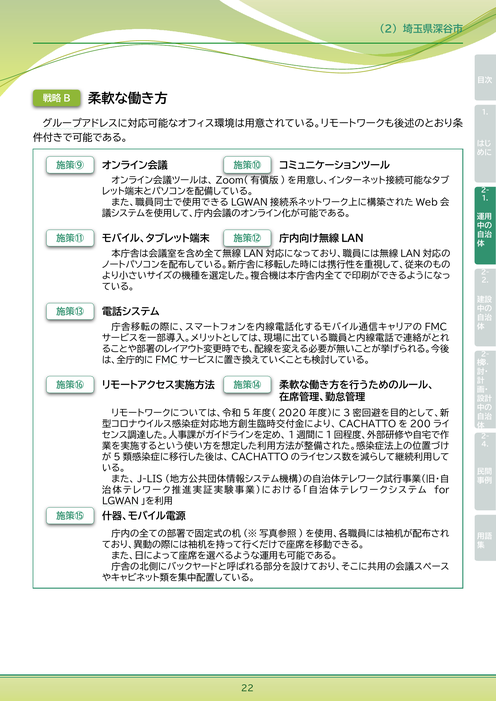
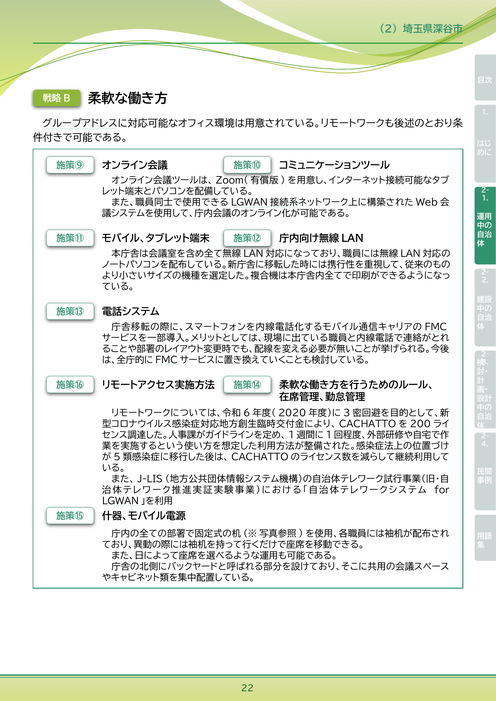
5: 5 -> 6 (247, 413)
